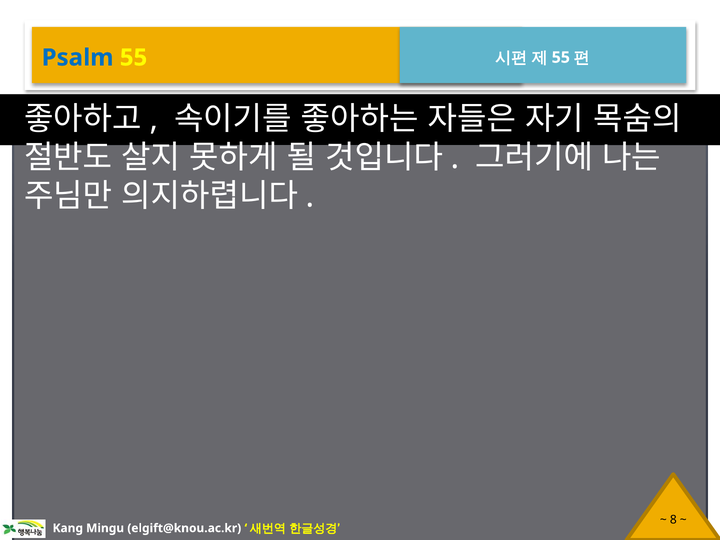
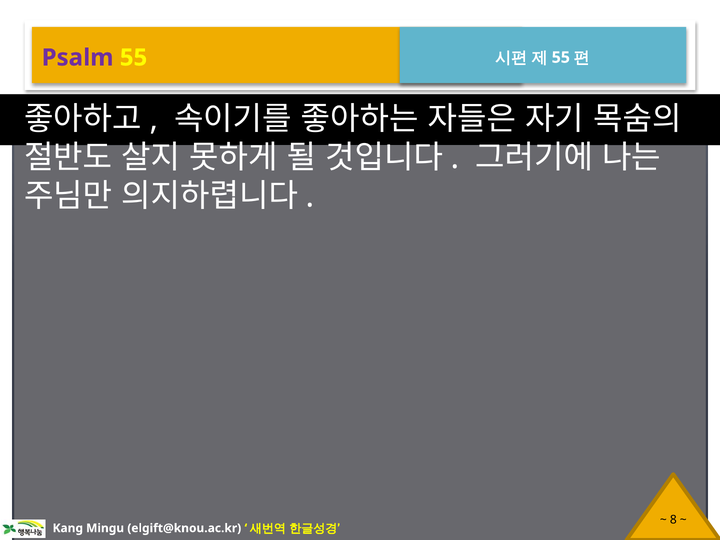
Psalm colour: blue -> purple (78, 58)
